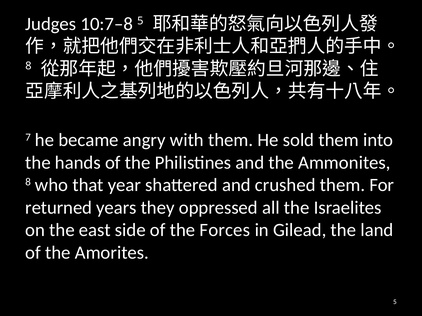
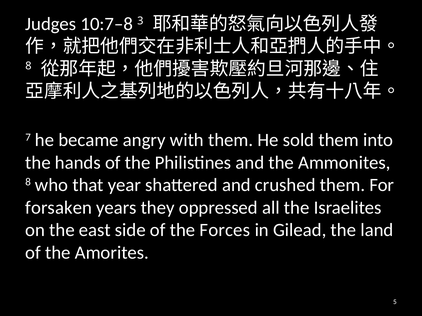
10:7–8 5: 5 -> 3 (140, 21)
returned: returned -> forsaken (59, 208)
